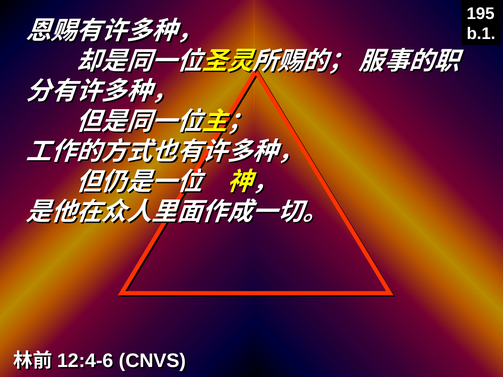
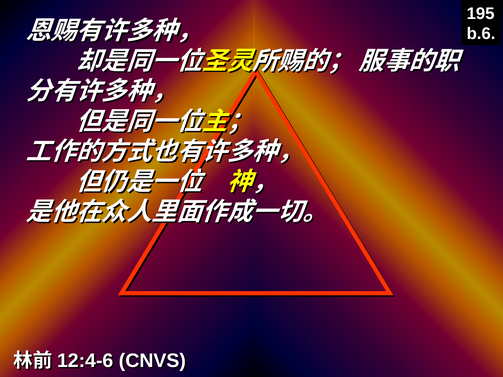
b.1: b.1 -> b.6 (481, 34)
